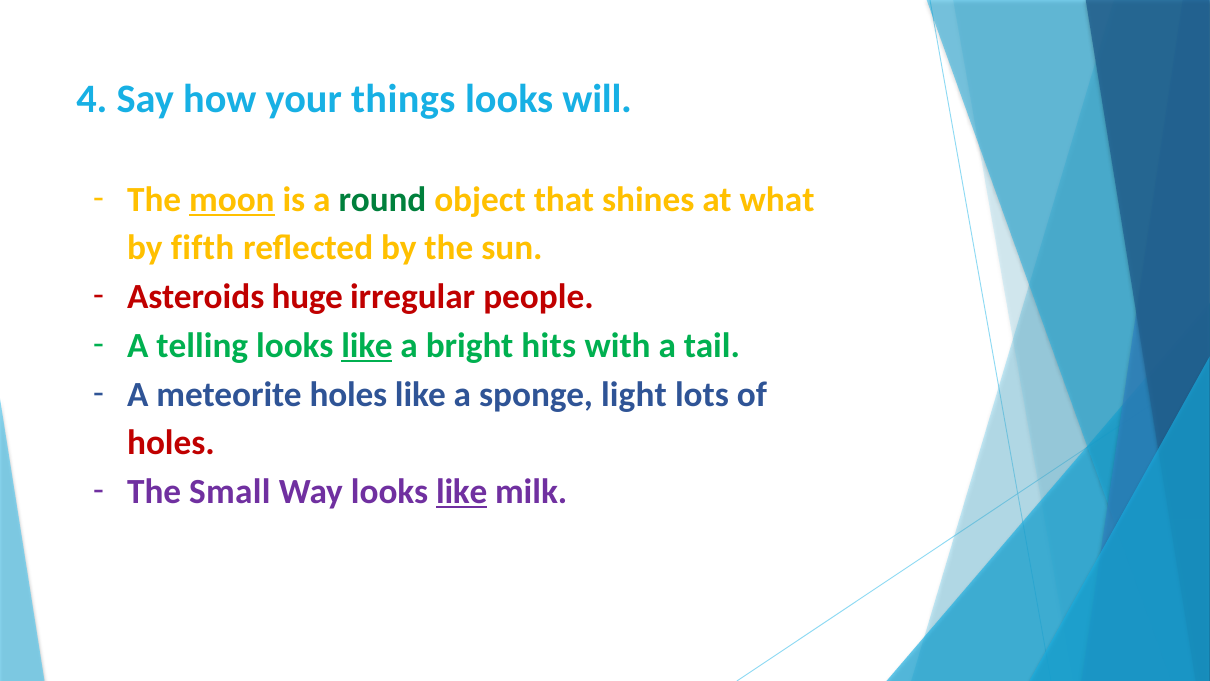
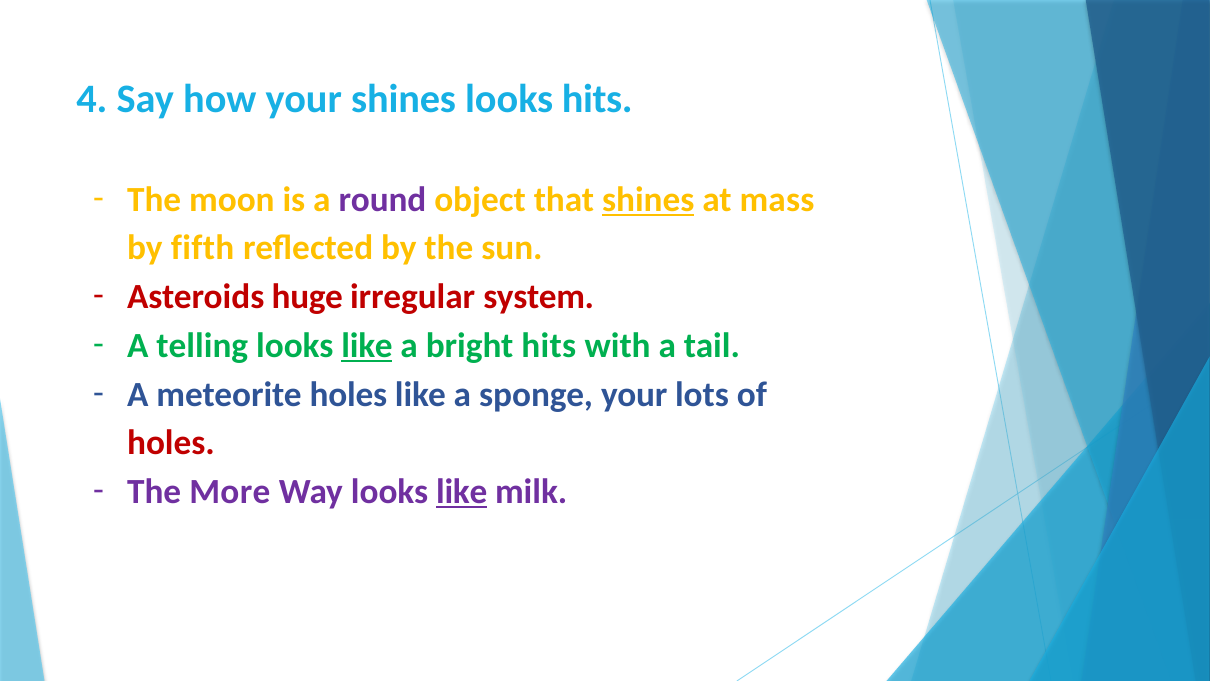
your things: things -> shines (404, 99)
looks will: will -> hits (597, 99)
moon underline: present -> none (232, 200)
round colour: green -> purple (382, 200)
shines underline: none -> present (648, 200)
what: what -> mass (777, 200)
people: people -> system (539, 297)
sponge light: light -> your (634, 394)
Small: Small -> More (230, 492)
